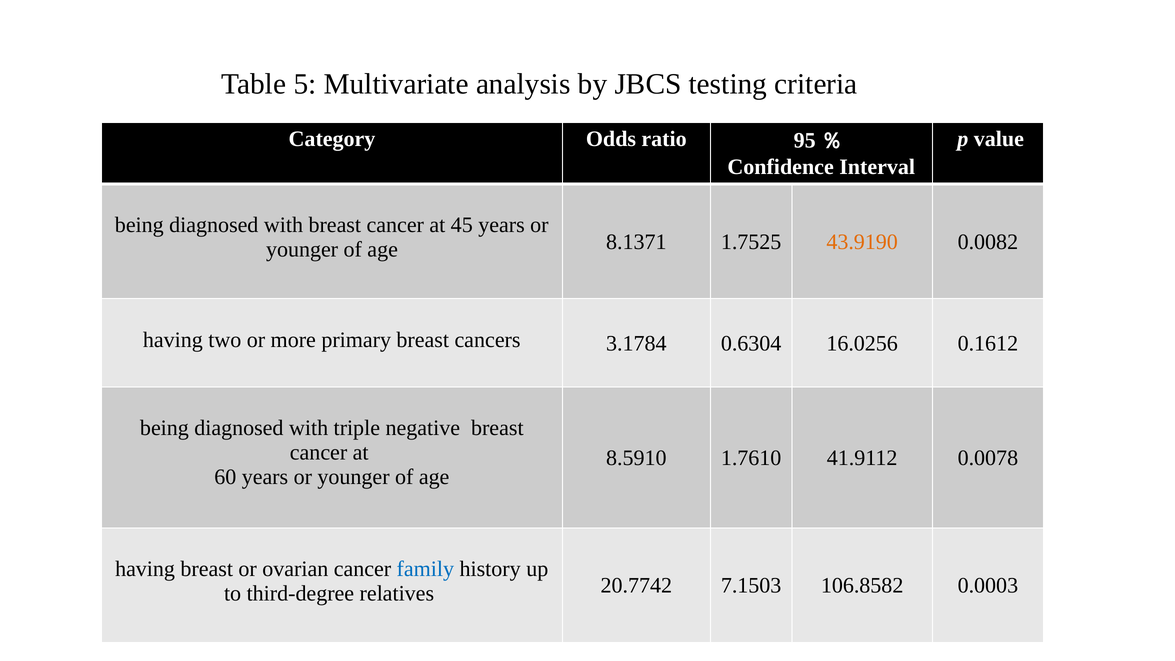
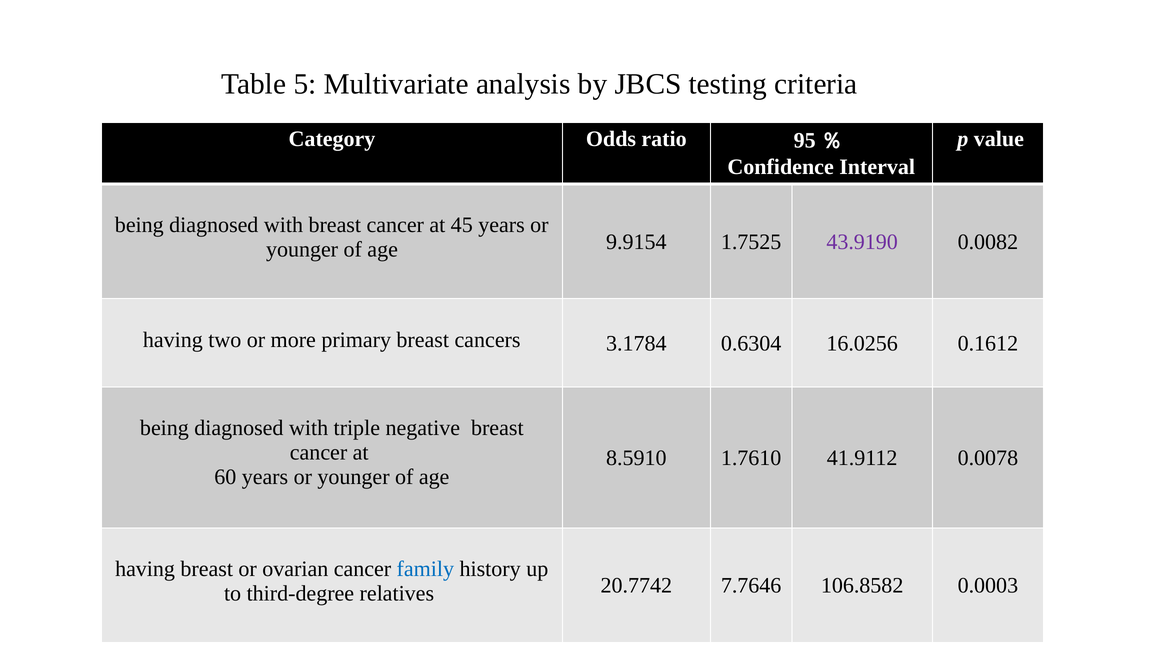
8.1371: 8.1371 -> 9.9154 (636, 242)
43.9190 colour: orange -> purple (862, 242)
7.1503: 7.1503 -> 7.7646 (751, 586)
